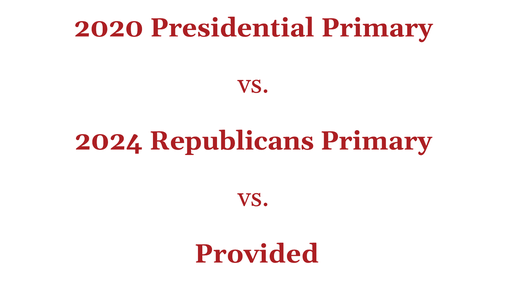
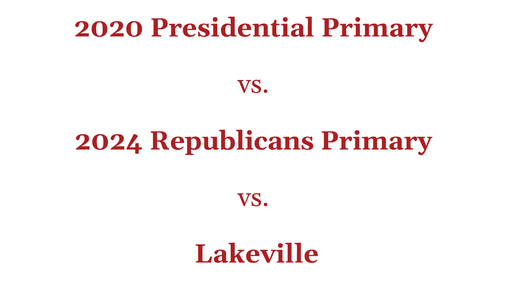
Provided: Provided -> Lakeville (257, 254)
